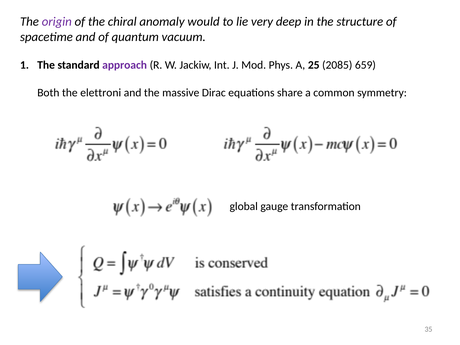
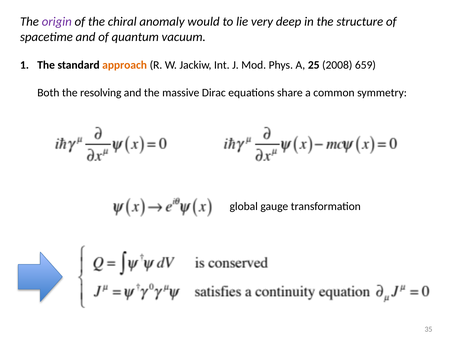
approach colour: purple -> orange (125, 65)
2085: 2085 -> 2008 (337, 65)
elettroni: elettroni -> resolving (101, 93)
